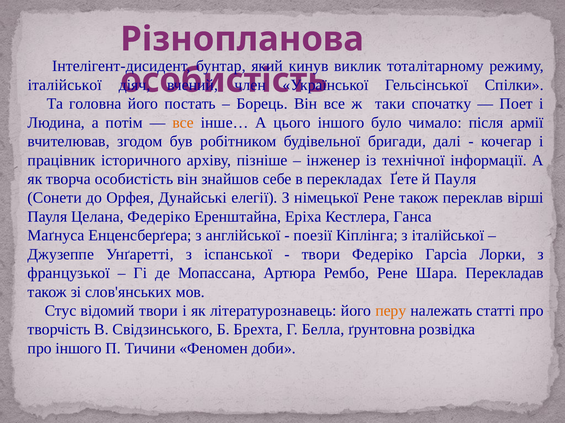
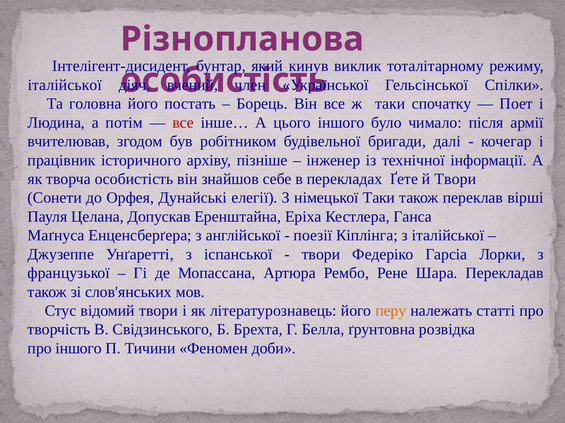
все colour: orange -> red (183, 123)
й Пауля: Пауля -> Твори (455, 179)
німецької Рене: Рене -> Таки (379, 198)
Целана Федеріко: Федеріко -> Допускав (159, 217)
